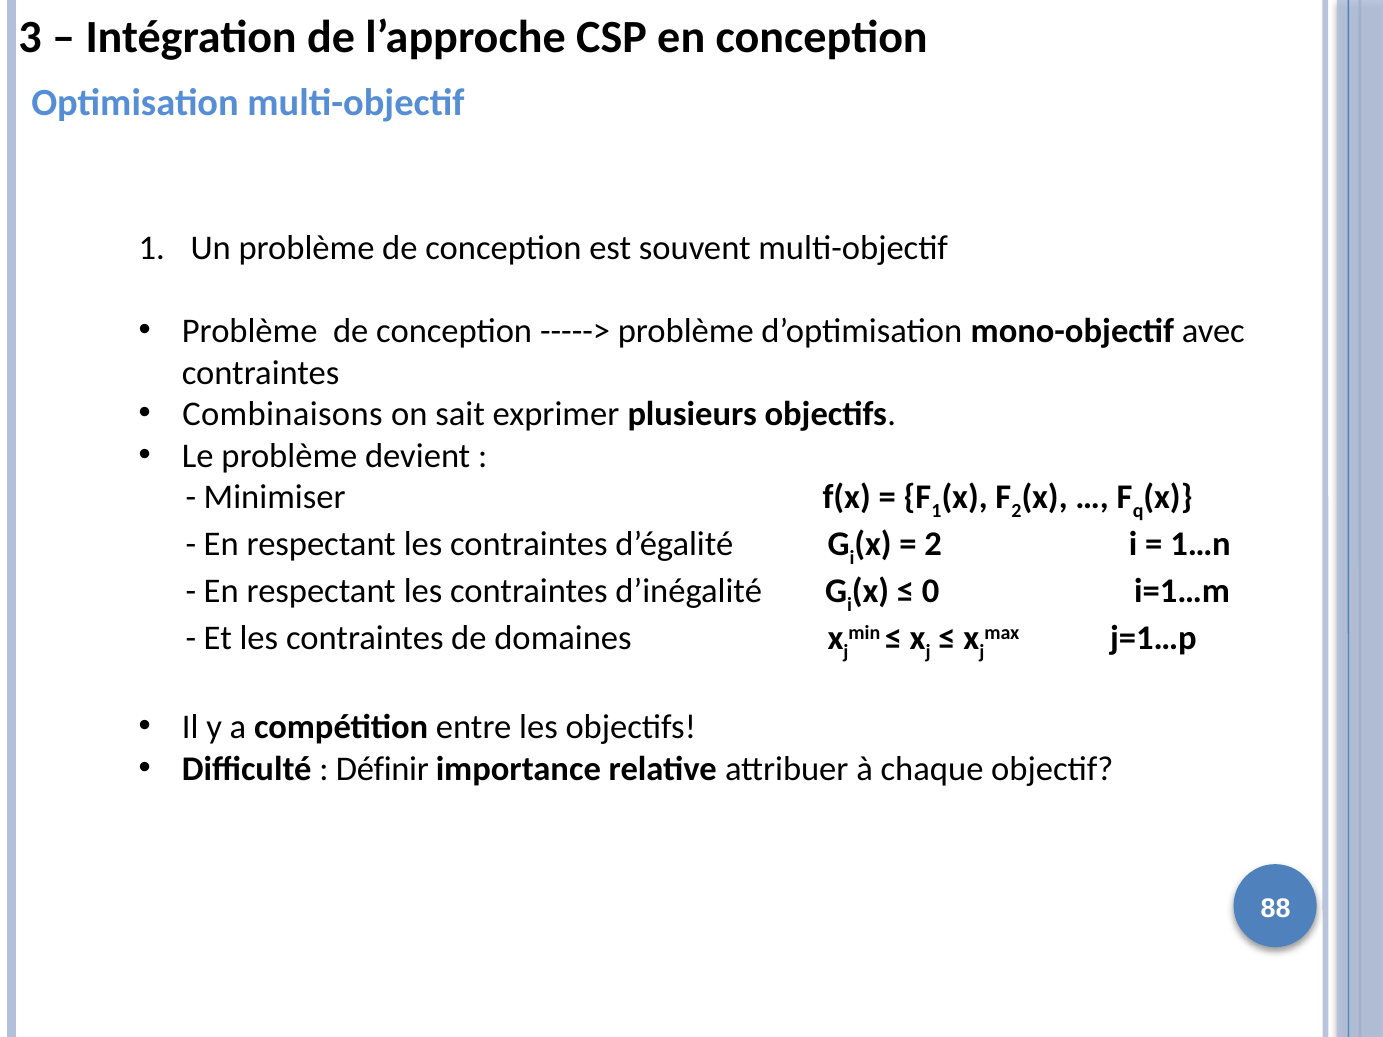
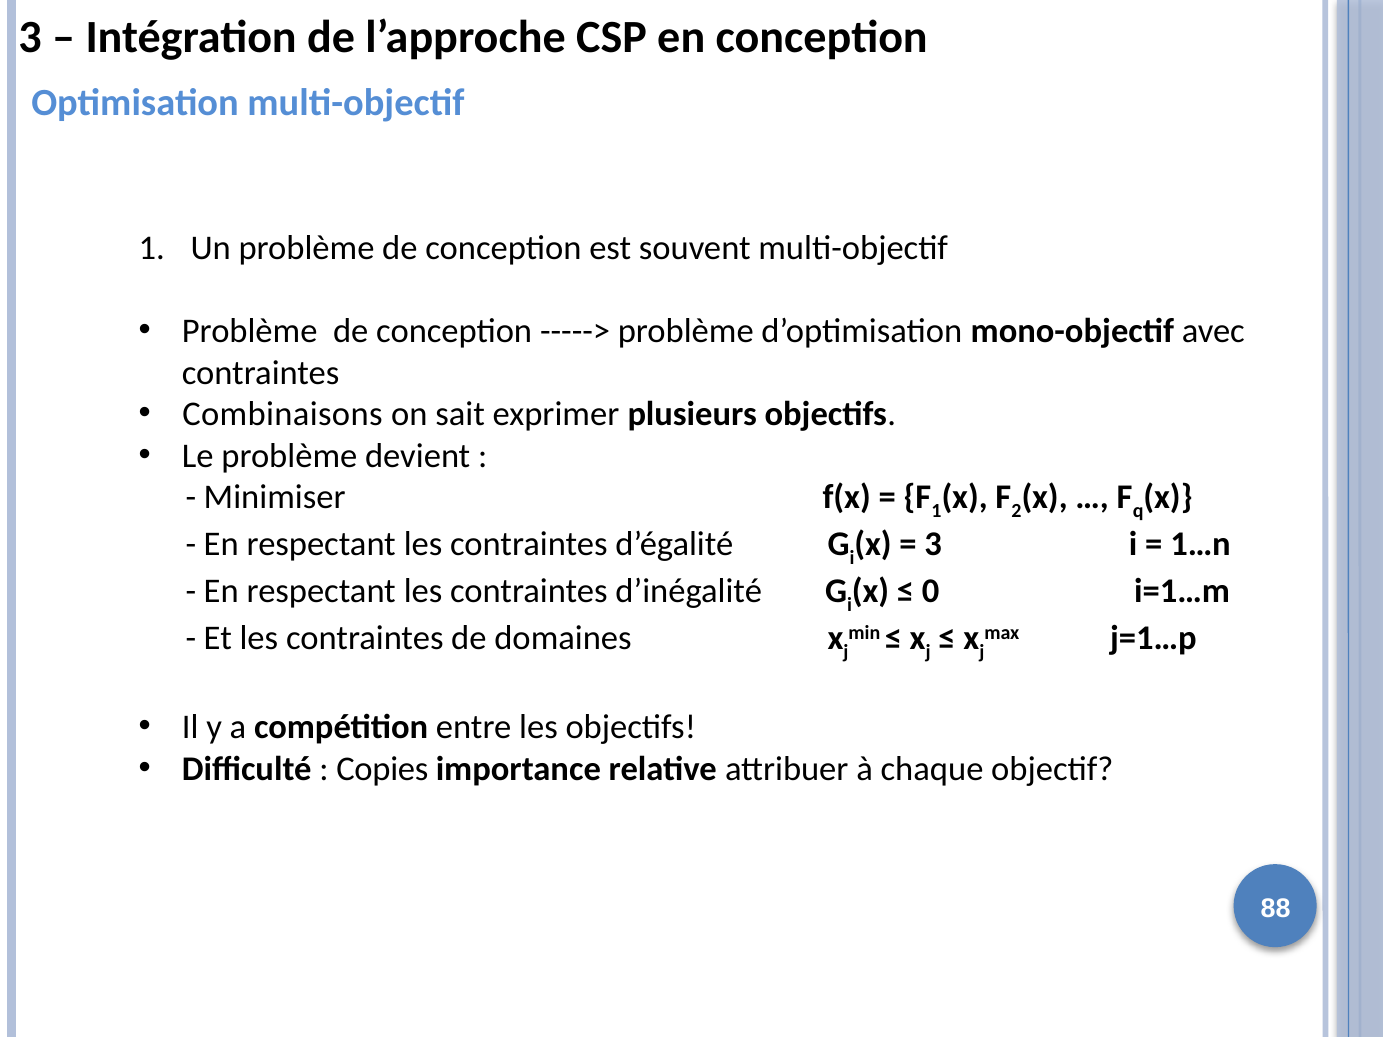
2: 2 -> 3 (933, 544)
Définir: Définir -> Copies (382, 769)
